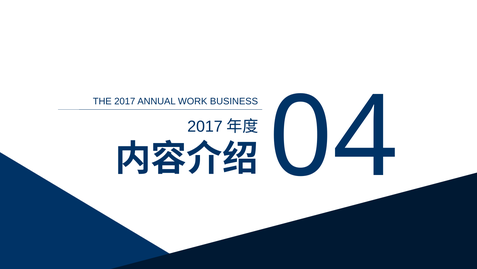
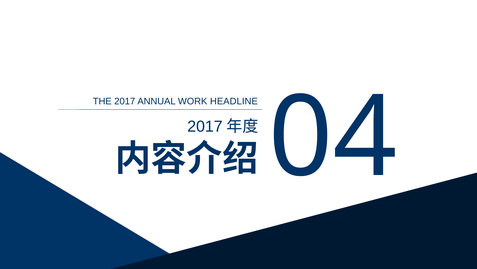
BUSINESS: BUSINESS -> HEADLINE (234, 101)
